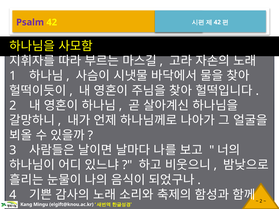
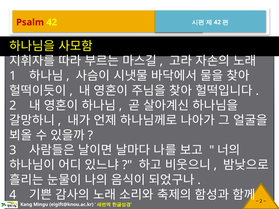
Psalm colour: purple -> red (30, 22)
